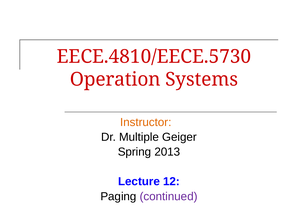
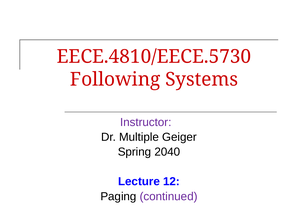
Operation: Operation -> Following (115, 79)
Instructor colour: orange -> purple (146, 122)
2013: 2013 -> 2040 (167, 152)
